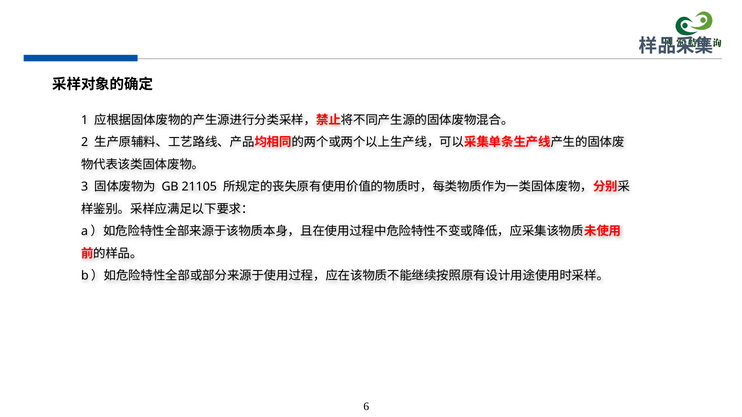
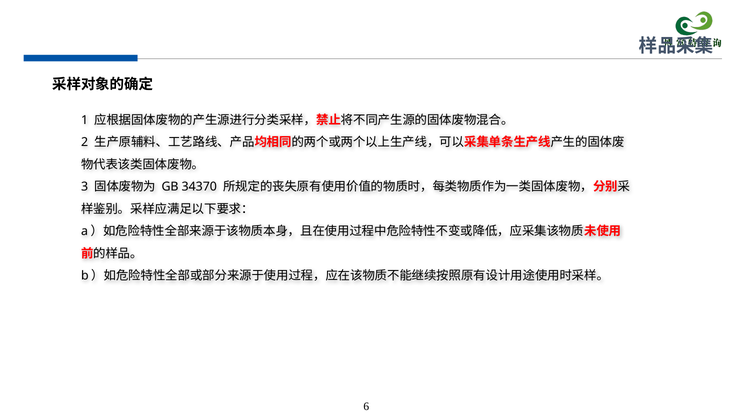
21105: 21105 -> 34370 (199, 187)
